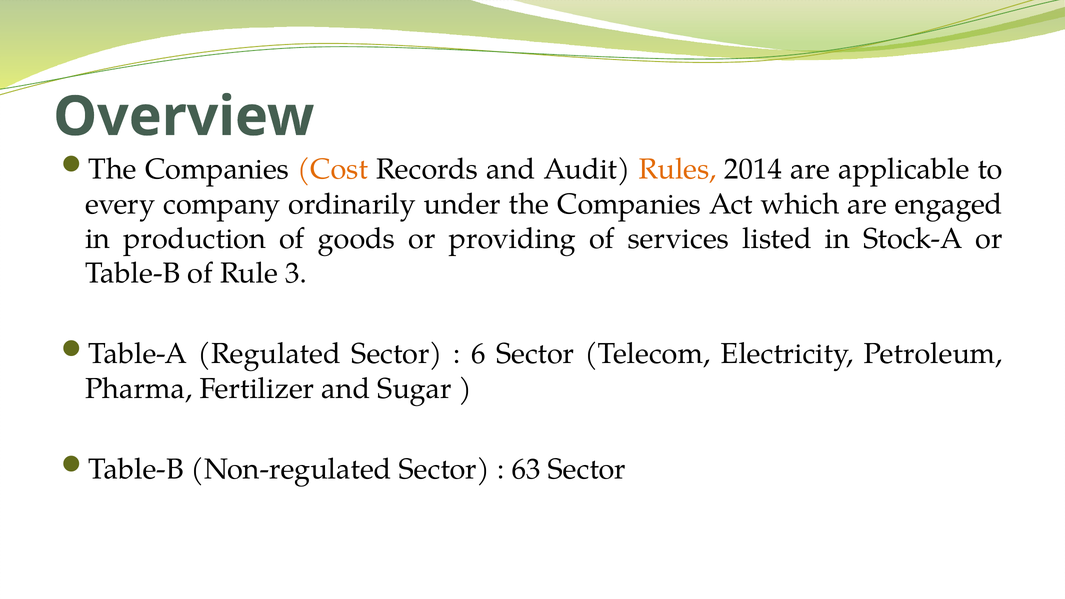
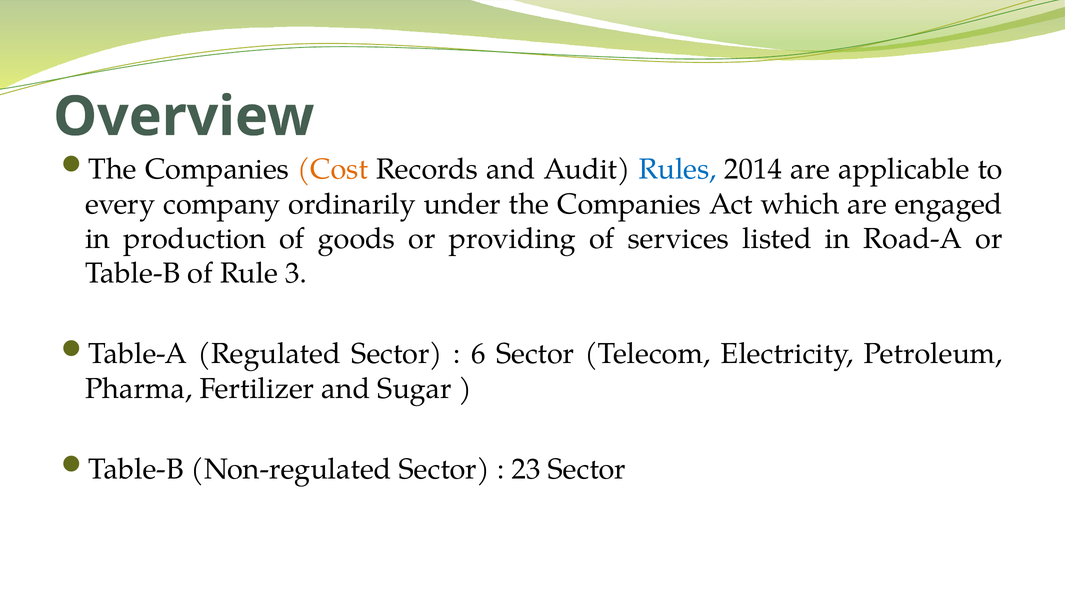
Rules colour: orange -> blue (678, 169)
Stock-A: Stock-A -> Road-A (913, 239)
63: 63 -> 23 (526, 469)
